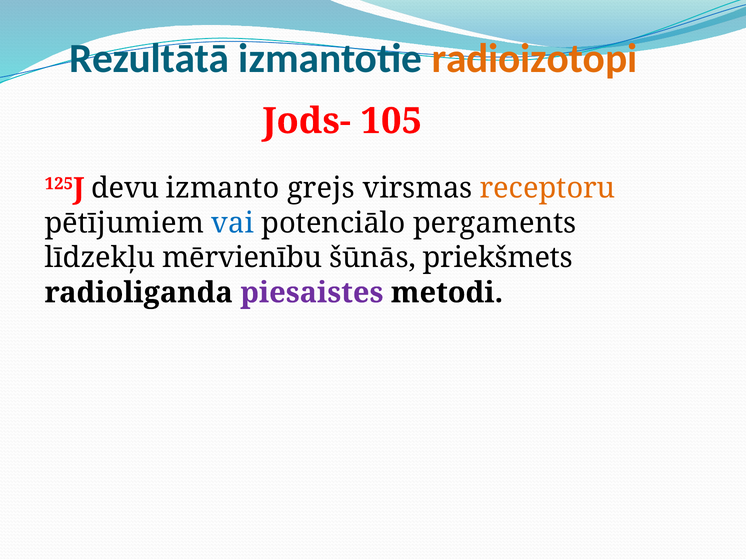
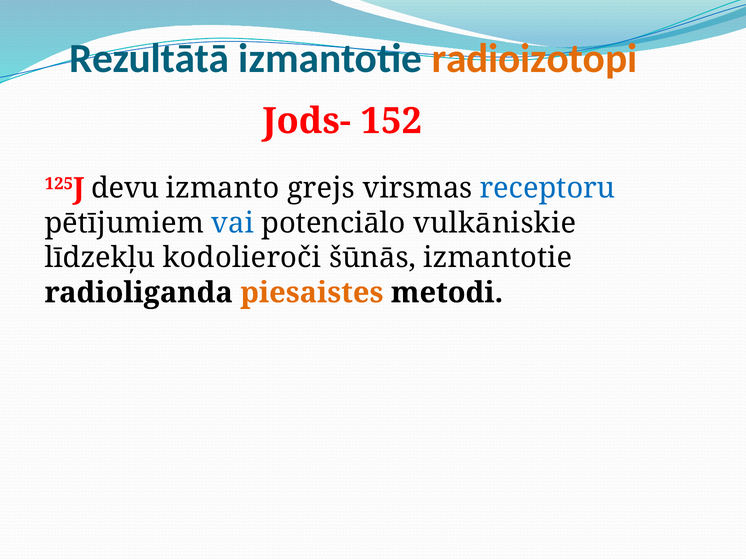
105: 105 -> 152 (391, 121)
receptoru colour: orange -> blue (548, 188)
pergaments: pergaments -> vulkāniskie (495, 223)
mērvienību: mērvienību -> kodolieroči (242, 258)
šūnās priekšmets: priekšmets -> izmantotie (498, 258)
piesaistes colour: purple -> orange (312, 293)
